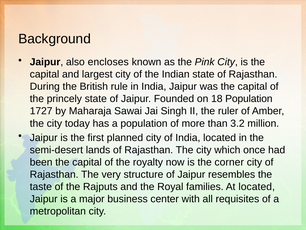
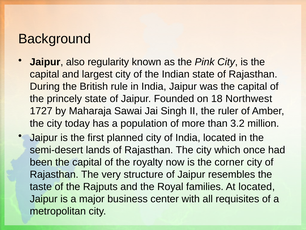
encloses: encloses -> regularity (108, 62)
18 Population: Population -> Northwest (249, 99)
